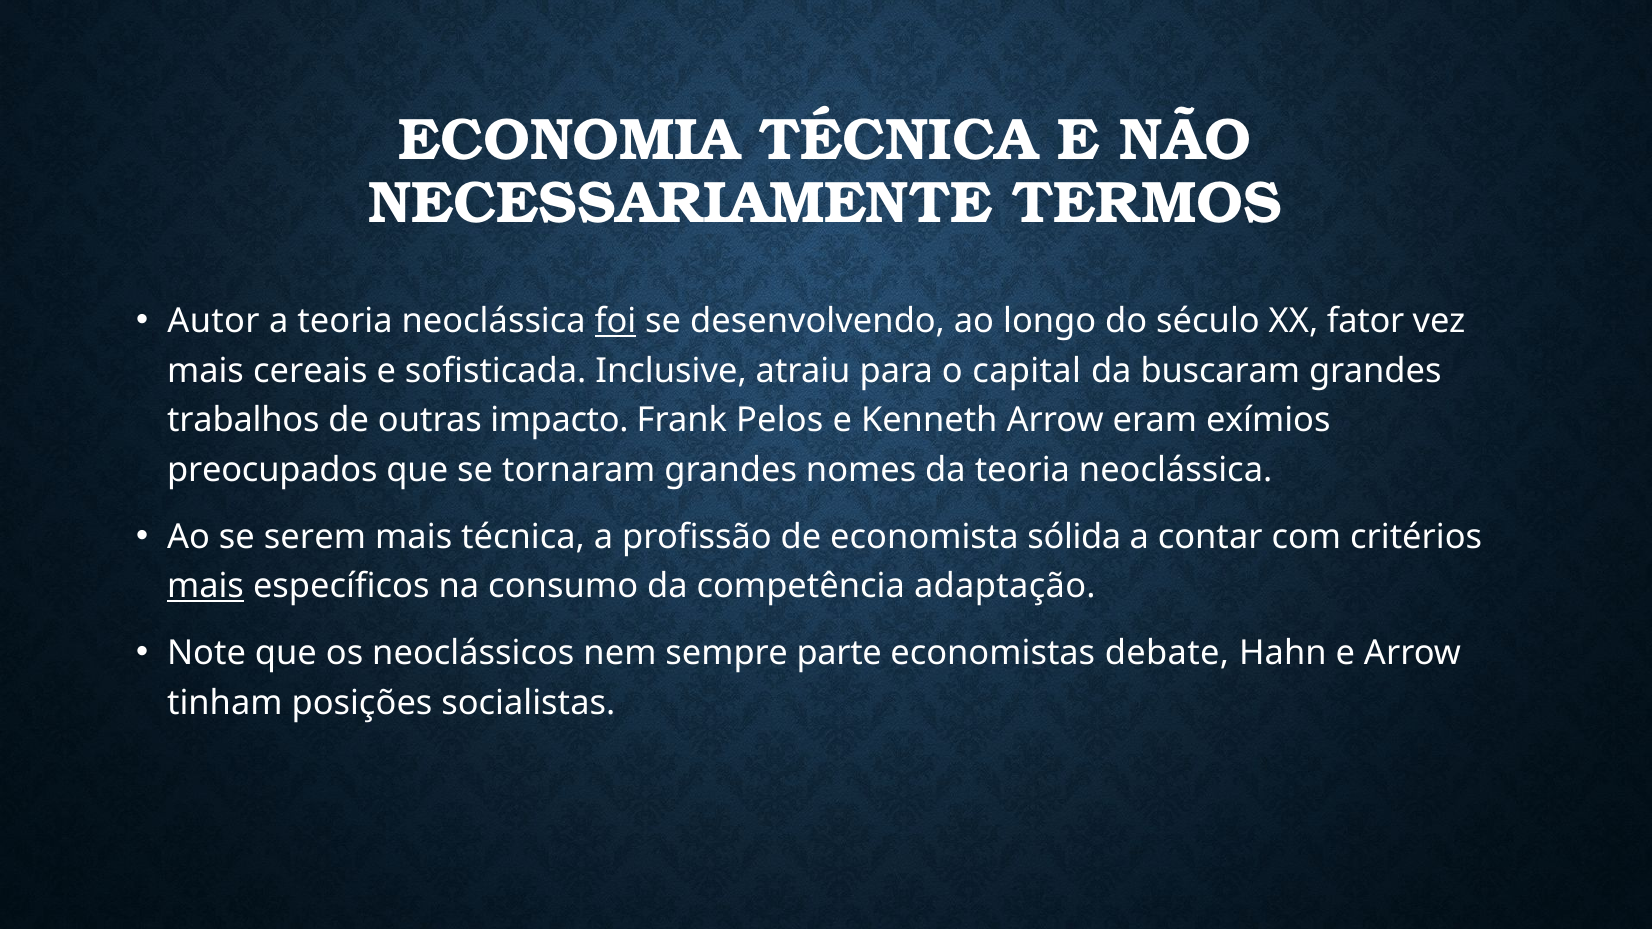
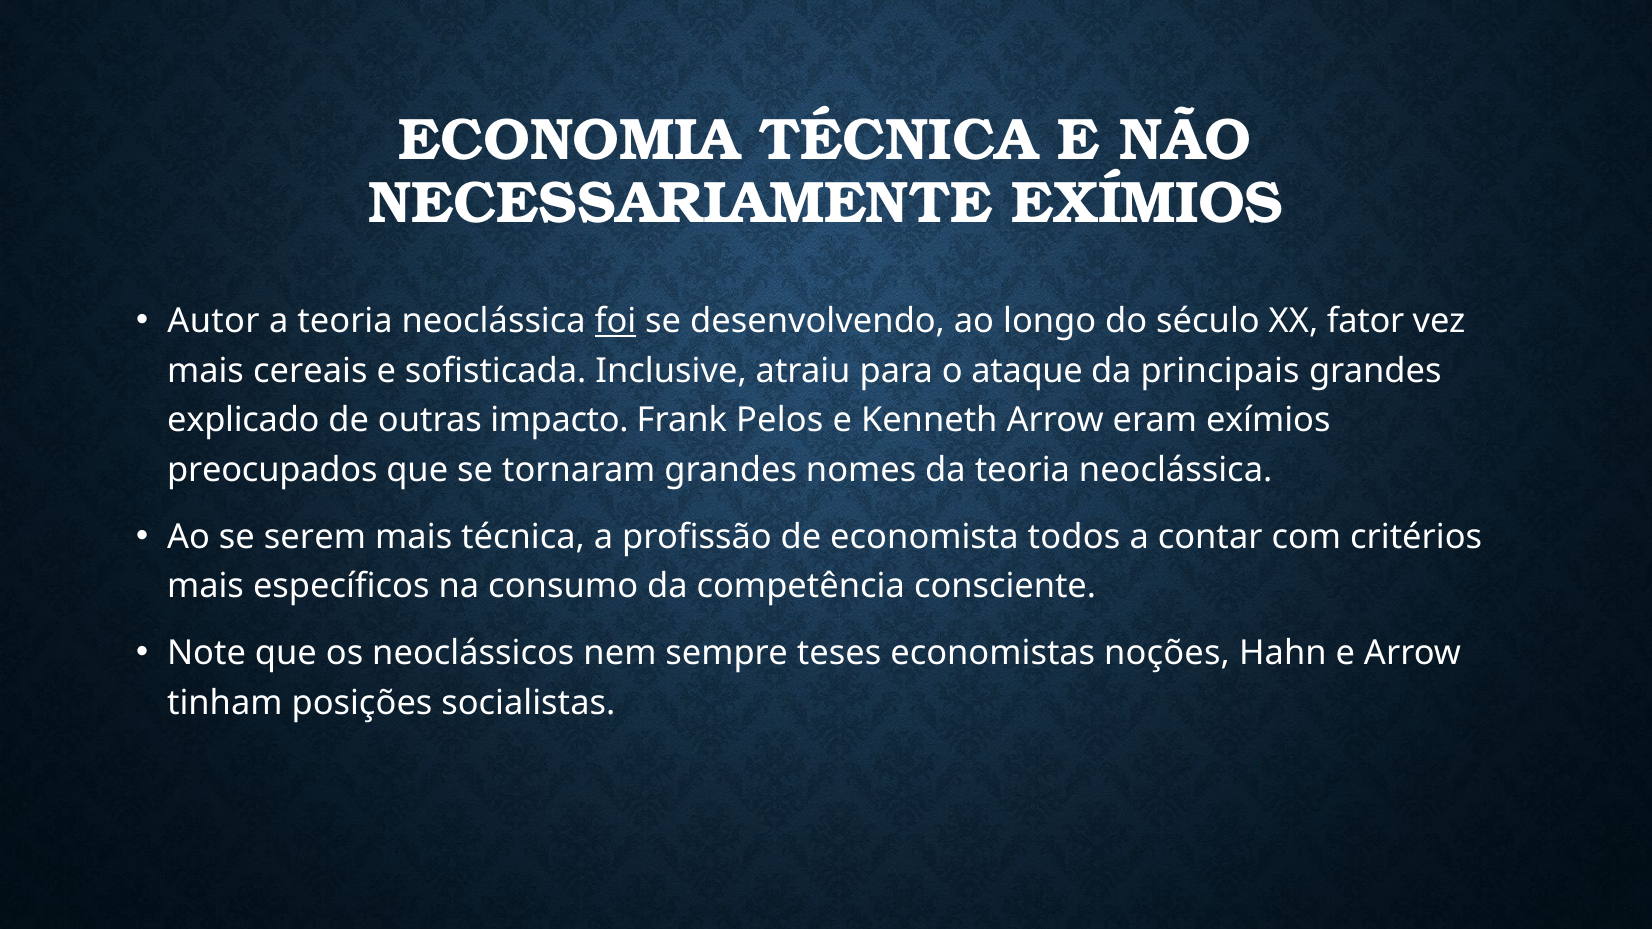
NECESSARIAMENTE TERMOS: TERMOS -> EXÍMIOS (1147, 204)
capital: capital -> ataque (1027, 371)
buscaram: buscaram -> principais (1220, 371)
trabalhos: trabalhos -> explicado (243, 421)
sólida: sólida -> todos (1074, 537)
mais underline: present -> none (206, 587)
adaptação: adaptação -> consciente (1005, 587)
parte: parte -> teses (839, 653)
debate: debate -> noções (1167, 653)
